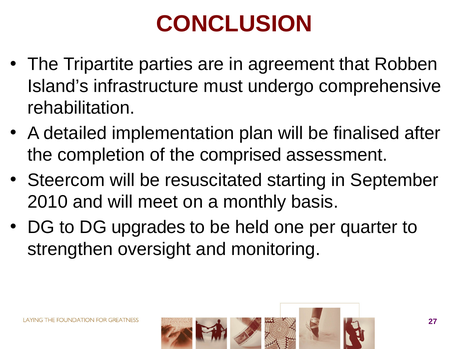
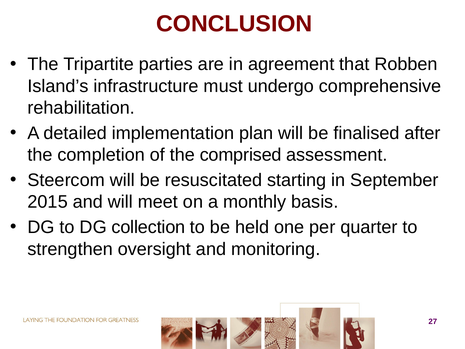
2010: 2010 -> 2015 (48, 202)
upgrades: upgrades -> collection (148, 227)
